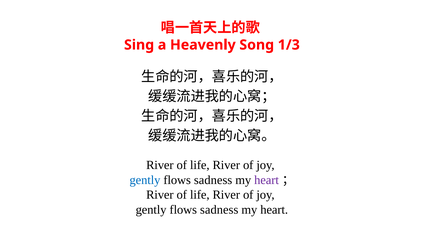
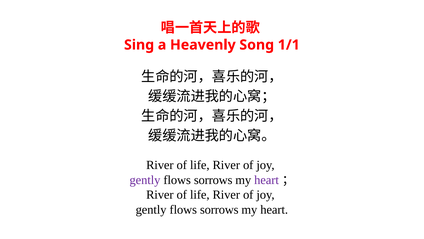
1/3: 1/3 -> 1/1 (289, 45)
gently colour: blue -> purple (145, 180)
sadness: sadness -> sorrows (213, 180)
sadness: sadness -> sorrows (219, 209)
